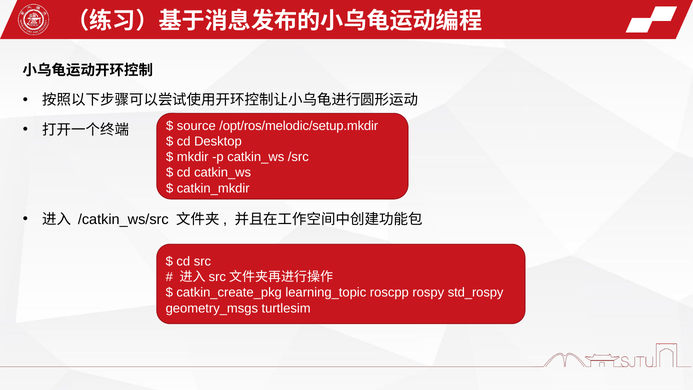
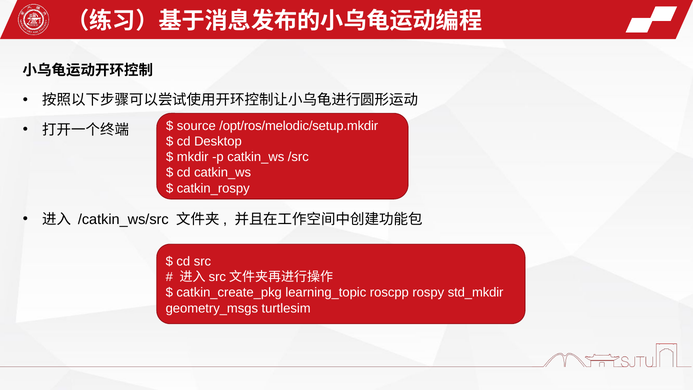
catkin_mkdir: catkin_mkdir -> catkin_rospy (213, 188)
std_rospy: std_rospy -> std_mkdir (476, 292)
